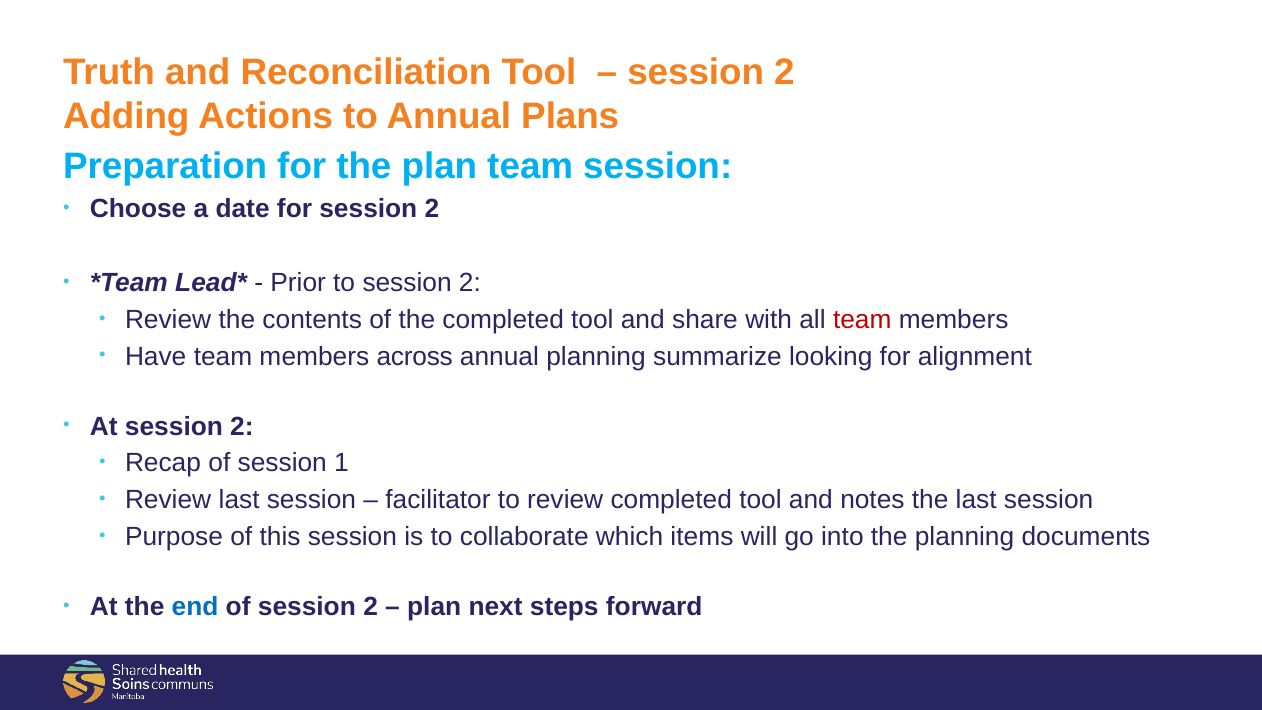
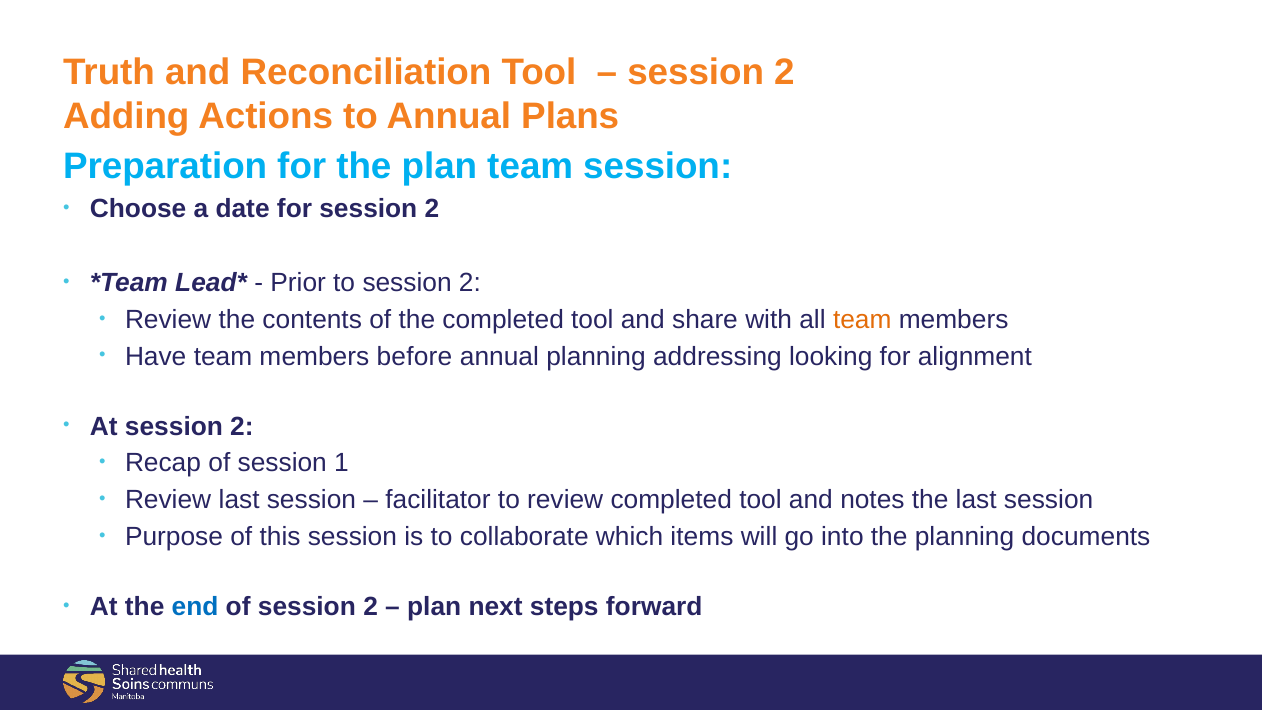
team colour: red -> orange (862, 319)
across: across -> before (414, 356)
summarize: summarize -> addressing (717, 356)
